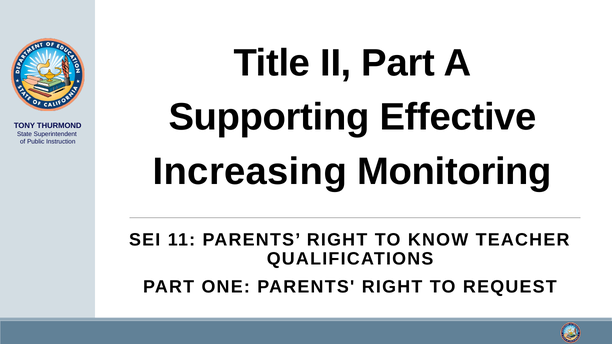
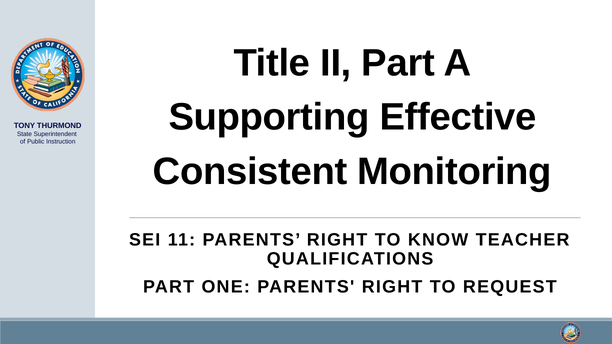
Increasing: Increasing -> Consistent (250, 172)
